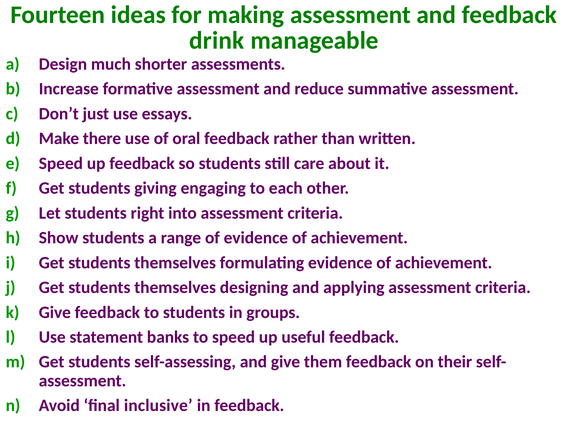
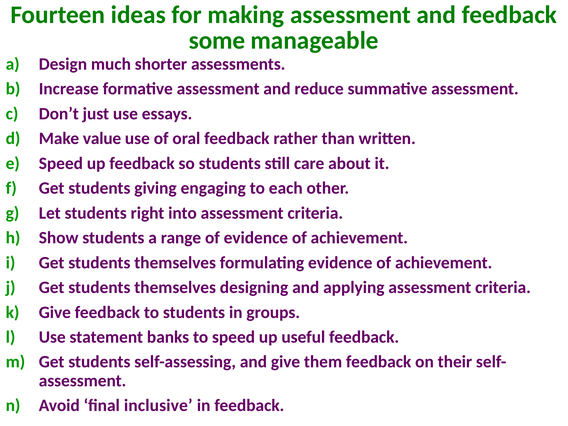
drink: drink -> some (217, 40)
there: there -> value (102, 139)
